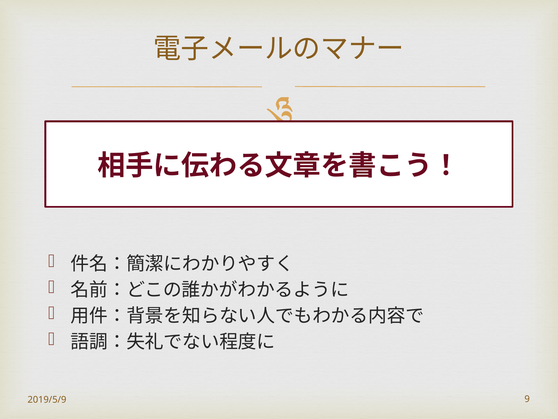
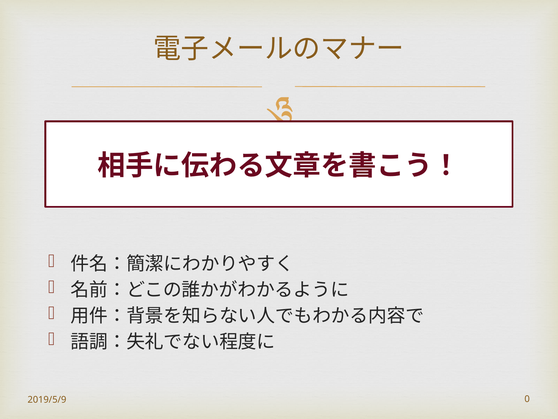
9: 9 -> 0 (527, 399)
